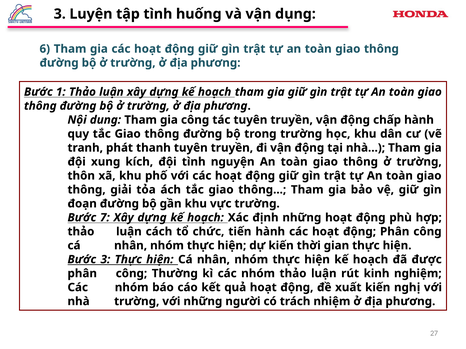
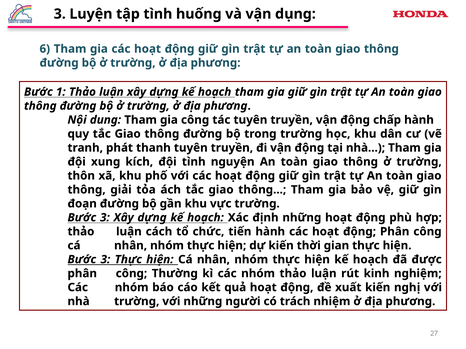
7: 7 -> 3 (105, 218)
